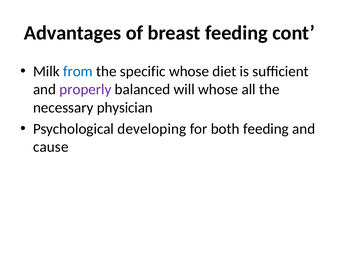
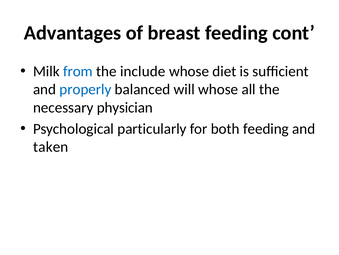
specific: specific -> include (143, 71)
properly colour: purple -> blue (85, 89)
developing: developing -> particularly (152, 128)
cause: cause -> taken (51, 147)
